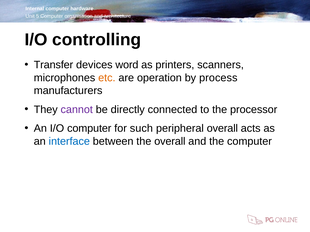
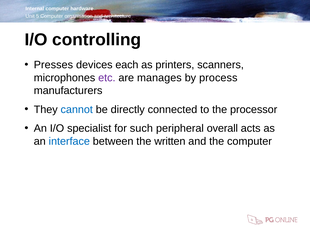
Transfer: Transfer -> Presses (53, 65)
word: word -> each (127, 65)
etc colour: orange -> purple (107, 78)
operation: operation -> manages (159, 78)
cannot colour: purple -> blue (77, 110)
I/O computer: computer -> specialist (89, 129)
the overall: overall -> written (170, 142)
